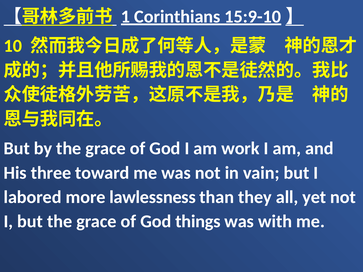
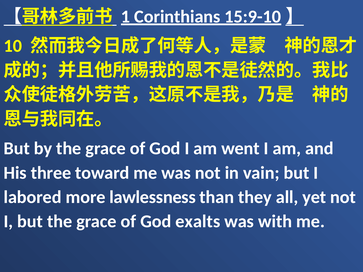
work: work -> went (240, 149)
things: things -> exalts (198, 222)
